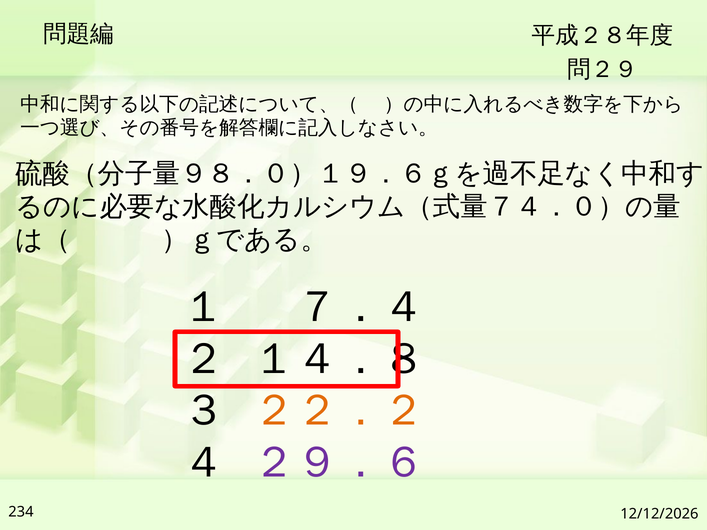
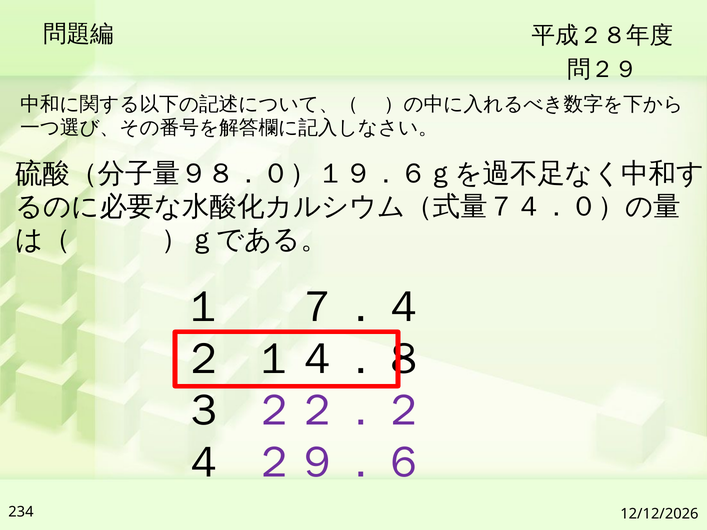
２２．２ colour: orange -> purple (339, 411)
